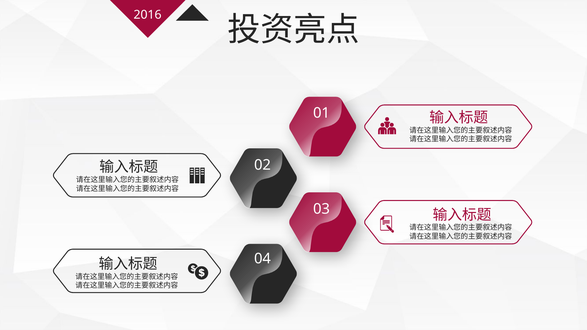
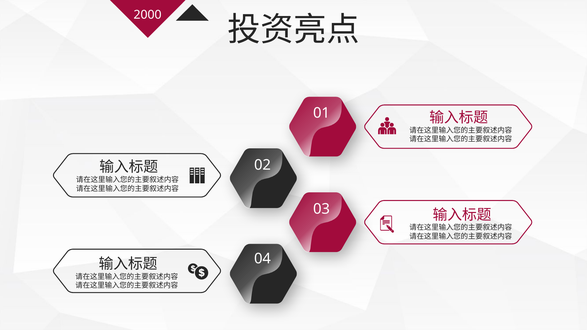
2016: 2016 -> 2000 (148, 15)
